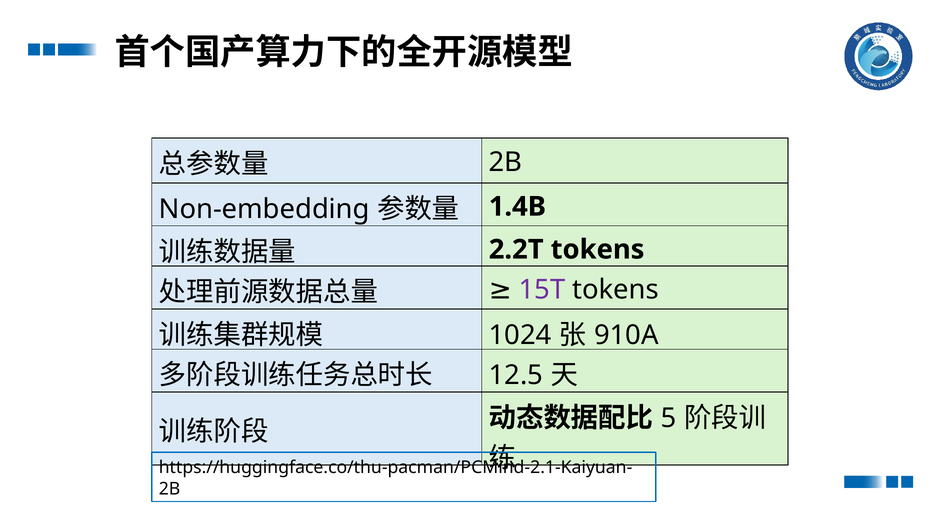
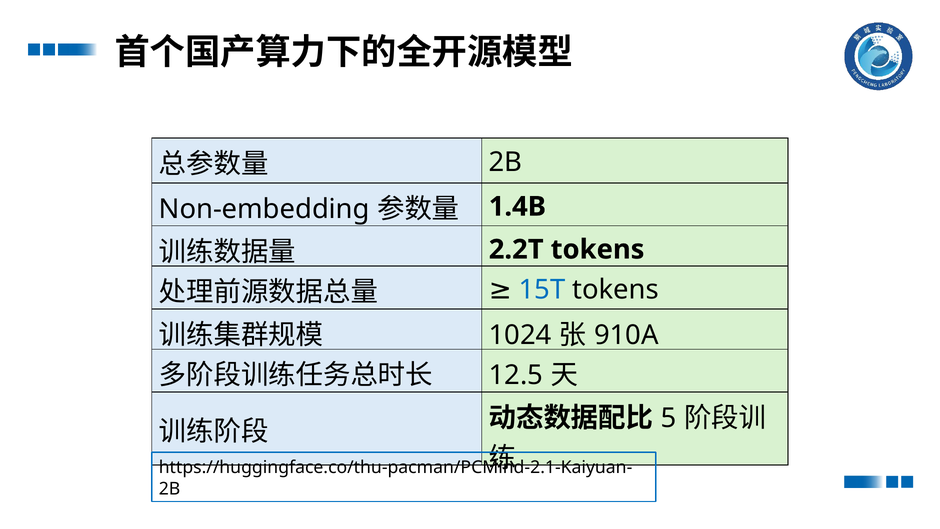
15T colour: purple -> blue (542, 290)
